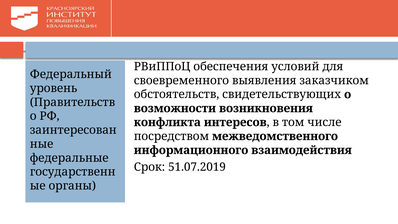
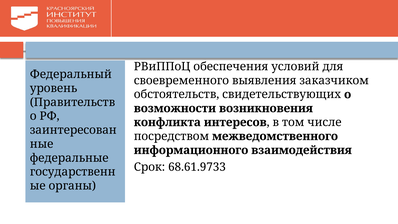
51.07.2019: 51.07.2019 -> 68.61.9733 (197, 167)
